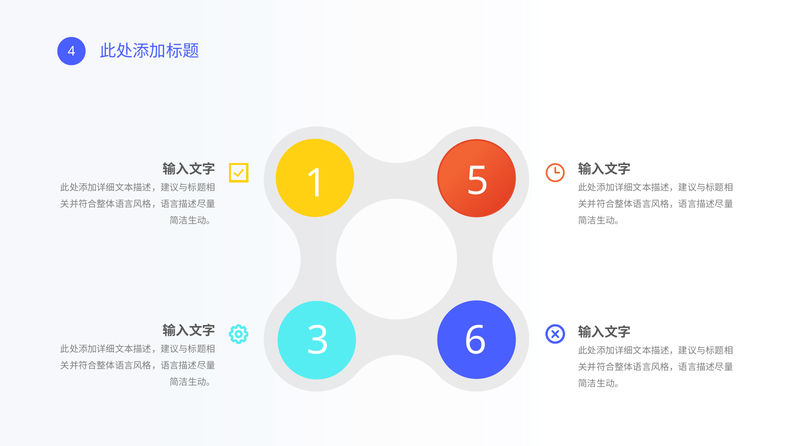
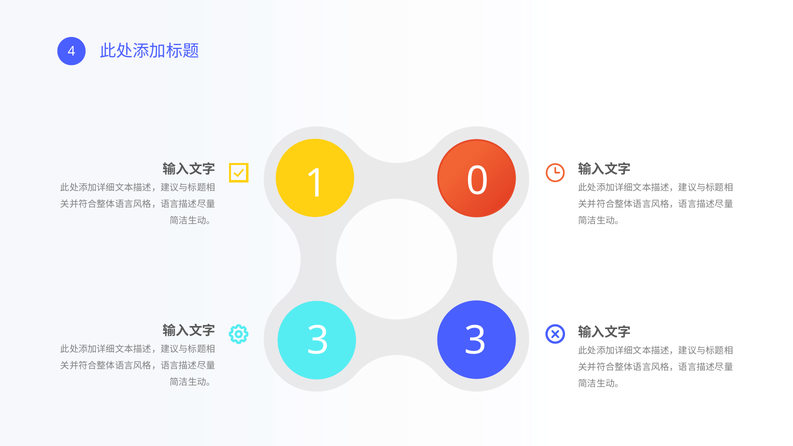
5: 5 -> 0 (478, 181)
3 6: 6 -> 3 (476, 341)
